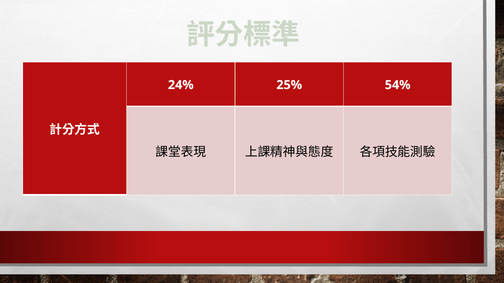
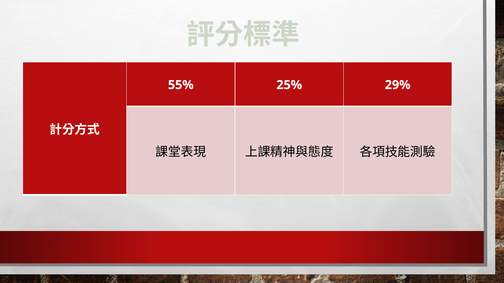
24%: 24% -> 55% (181, 85)
54%: 54% -> 29% (398, 85)
